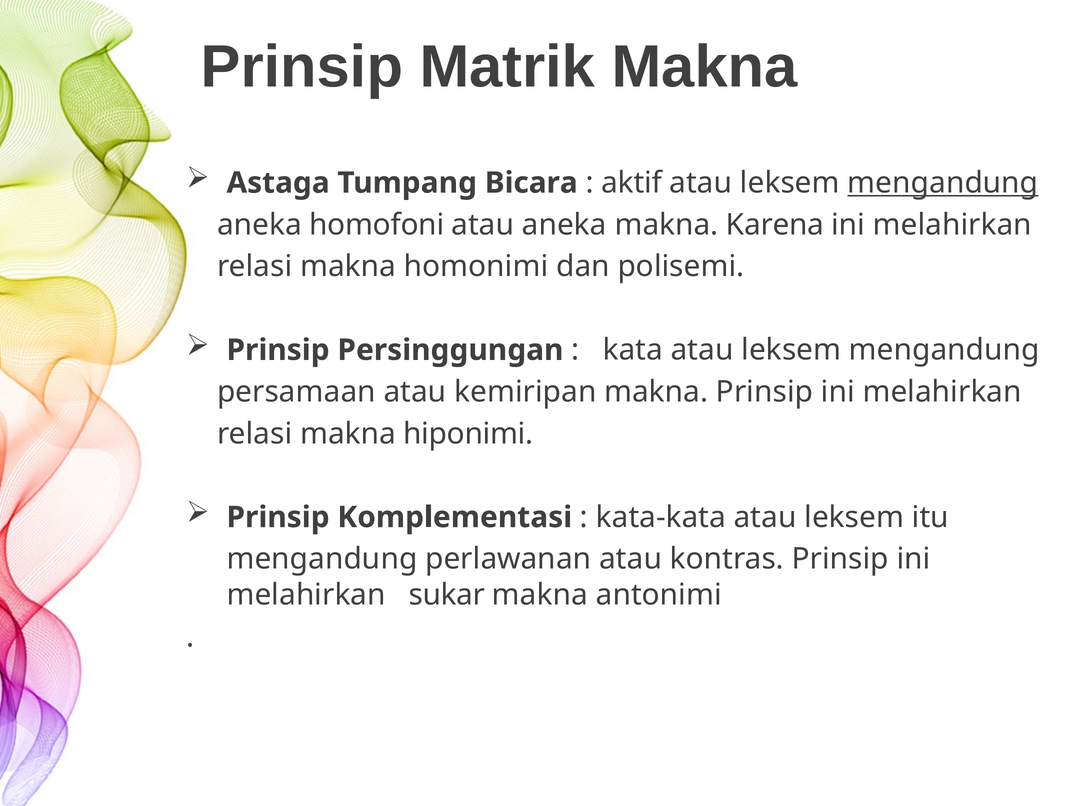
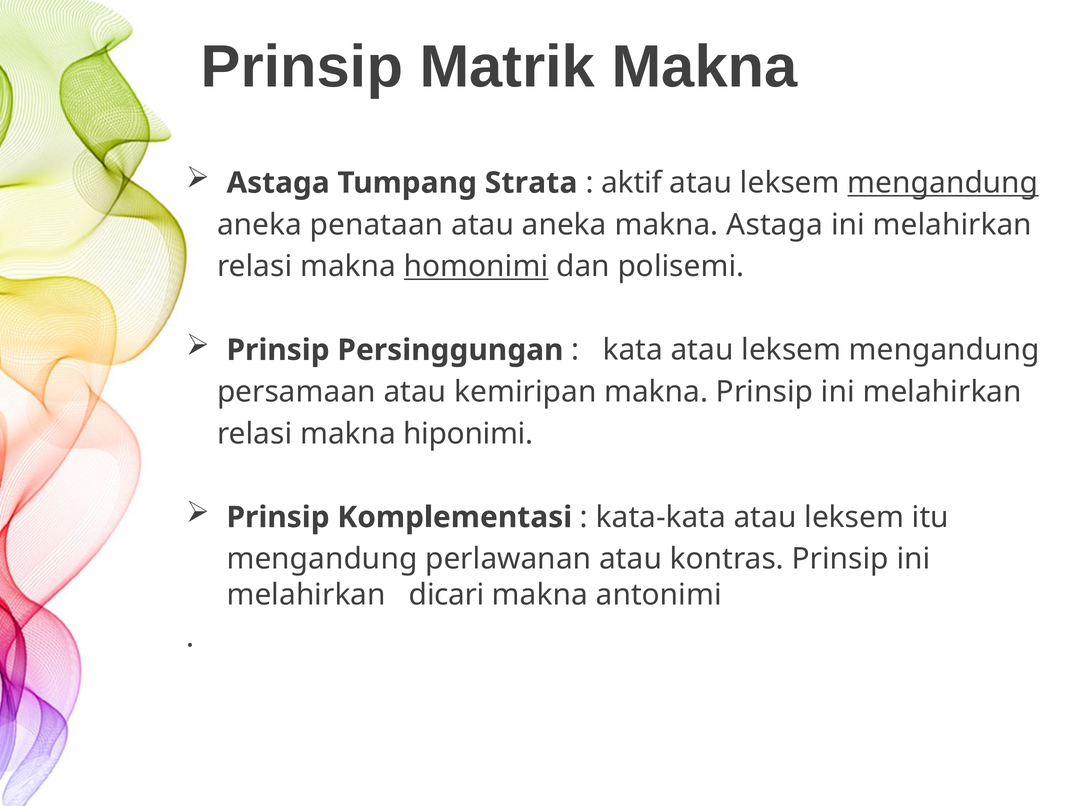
Bicara: Bicara -> Strata (531, 183)
homofoni: homofoni -> penataan (377, 225)
makna Karena: Karena -> Astaga (775, 225)
homonimi underline: none -> present (476, 267)
sukar: sukar -> dicari (447, 595)
